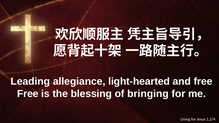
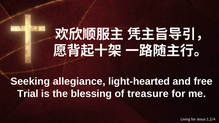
Leading: Leading -> Seeking (30, 81)
Free: Free -> Trial (28, 94)
bringing: bringing -> treasure (148, 94)
